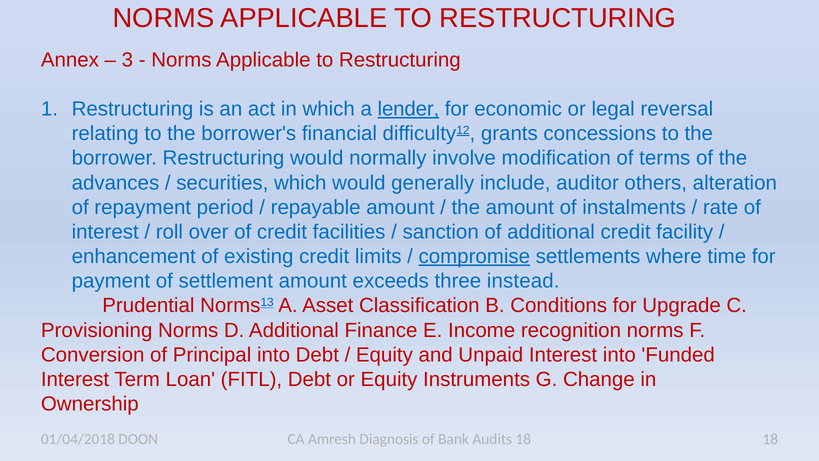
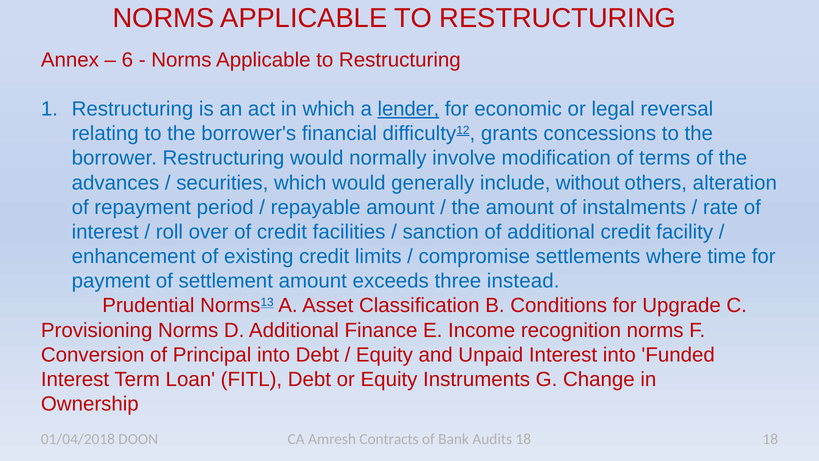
3: 3 -> 6 (127, 60)
auditor: auditor -> without (588, 183)
compromise underline: present -> none (474, 256)
Diagnosis: Diagnosis -> Contracts (389, 439)
